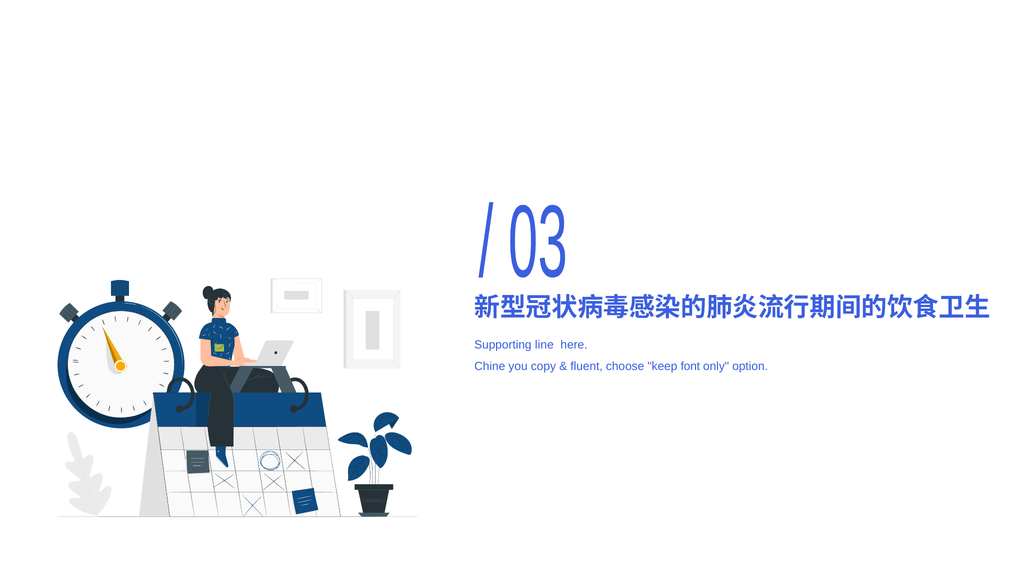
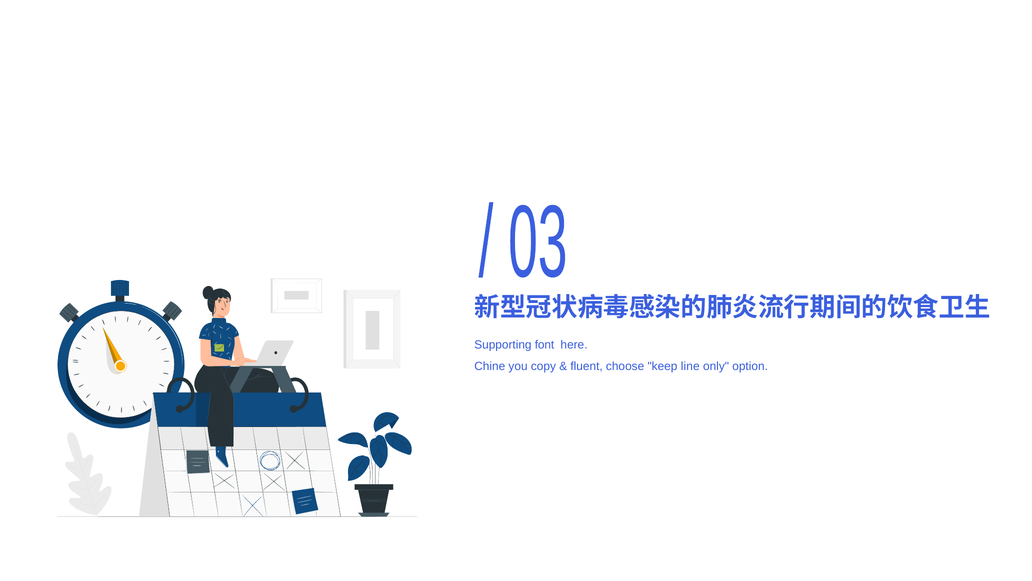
line: line -> font (544, 345)
font: font -> line (690, 366)
